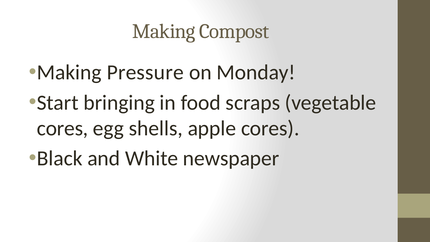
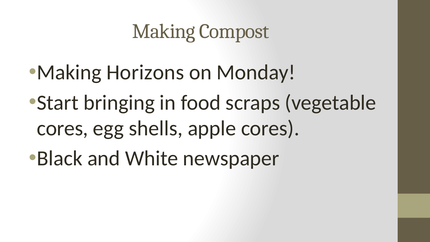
Pressure: Pressure -> Horizons (145, 72)
